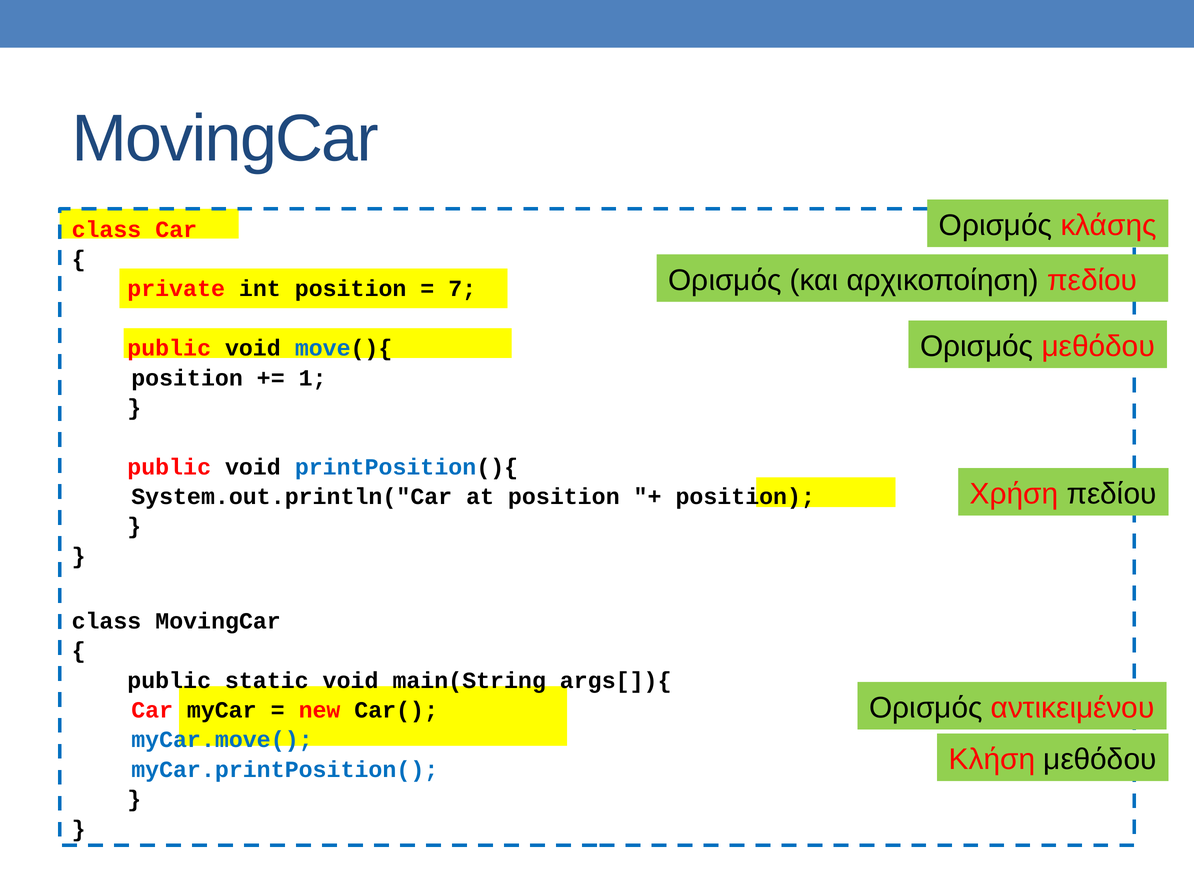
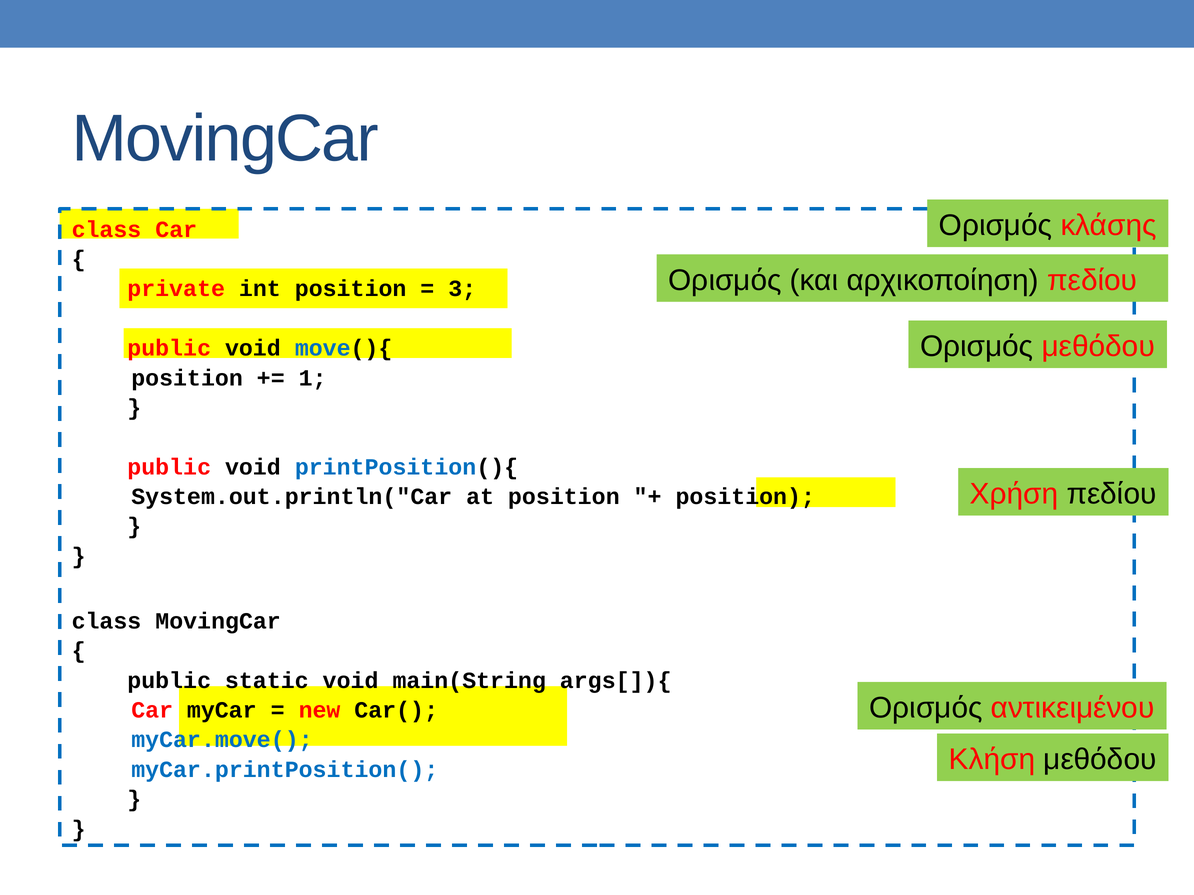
7: 7 -> 3 (462, 289)
